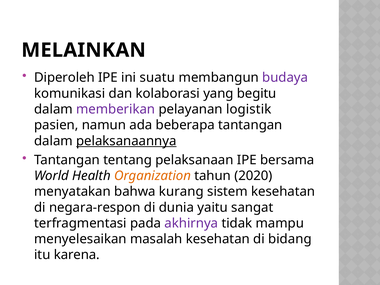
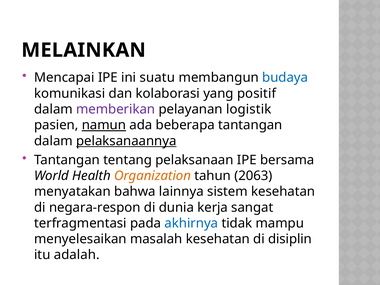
Diperoleh: Diperoleh -> Mencapai (64, 78)
budaya colour: purple -> blue (285, 78)
begitu: begitu -> positif (257, 93)
namun underline: none -> present (104, 125)
2020: 2020 -> 2063 (253, 176)
kurang: kurang -> lainnya (181, 192)
yaitu: yaitu -> kerja (213, 207)
akhirnya colour: purple -> blue (191, 223)
bidang: bidang -> disiplin (290, 239)
karena: karena -> adalah (77, 255)
